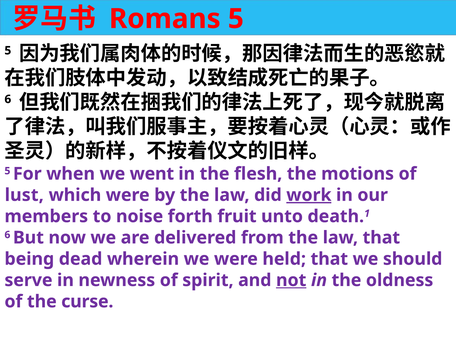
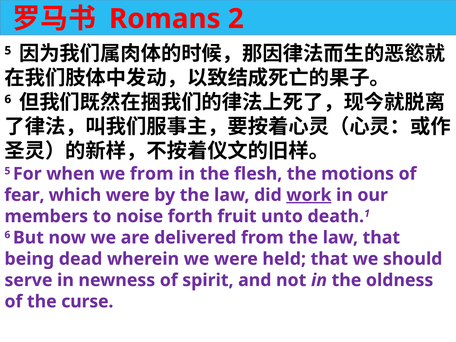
Romans 5: 5 -> 2 (236, 19)
we went: went -> from (152, 174)
lust: lust -> fear (24, 195)
not underline: present -> none (291, 280)
